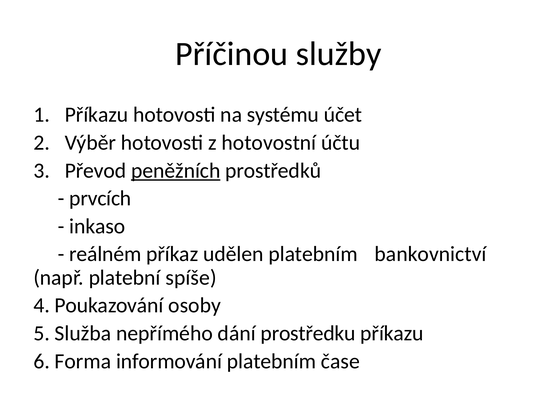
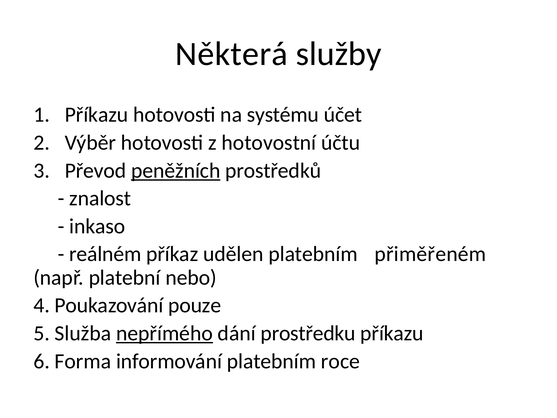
Příčinou: Příčinou -> Některá (232, 54)
prvcích: prvcích -> znalost (100, 198)
bankovnictví: bankovnictví -> přiměřeném (430, 254)
spíše: spíše -> nebo (191, 277)
osoby: osoby -> pouze (195, 305)
nepřímého underline: none -> present (164, 333)
čase: čase -> roce (340, 361)
